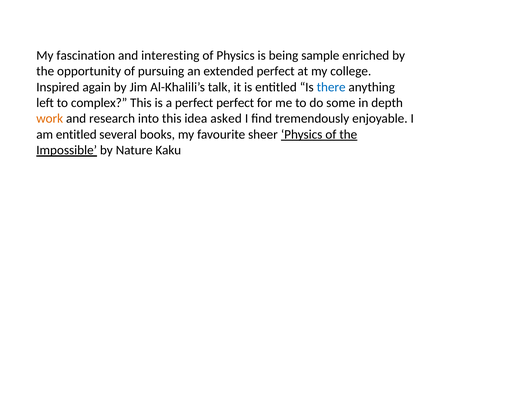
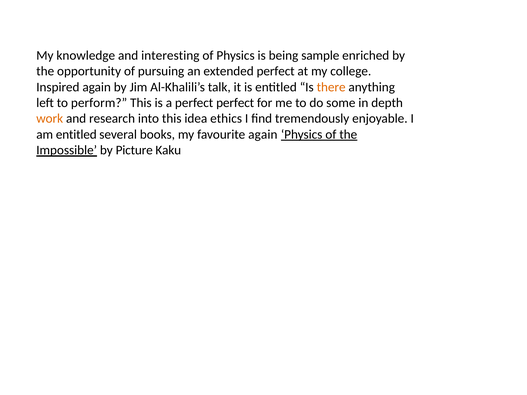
fascination: fascination -> knowledge (86, 55)
there colour: blue -> orange (331, 87)
complex: complex -> perform (99, 103)
asked: asked -> ethics (226, 119)
favourite sheer: sheer -> again (263, 135)
Nature: Nature -> Picture (134, 150)
